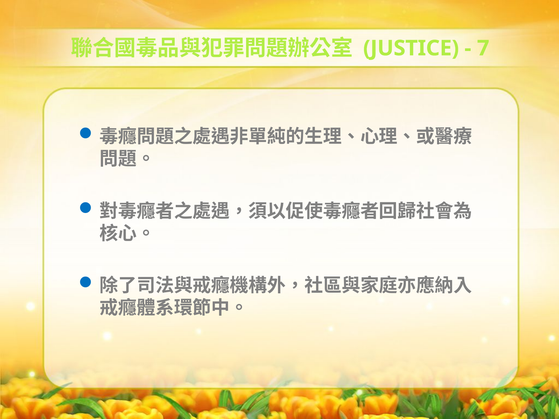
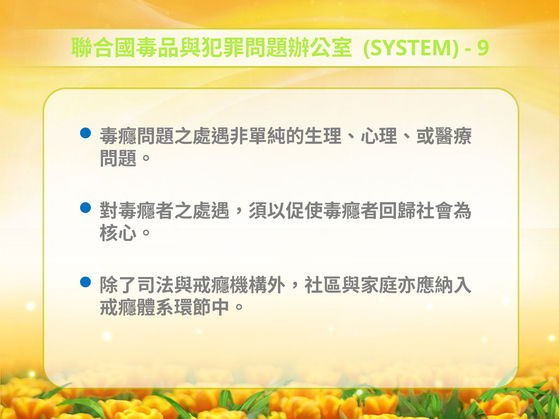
JUSTICE: JUSTICE -> SYSTEM (411, 48)
7: 7 -> 9 (483, 48)
